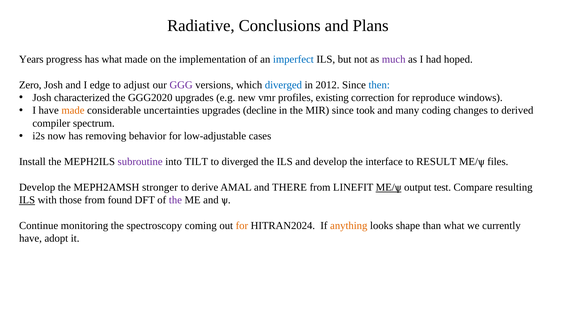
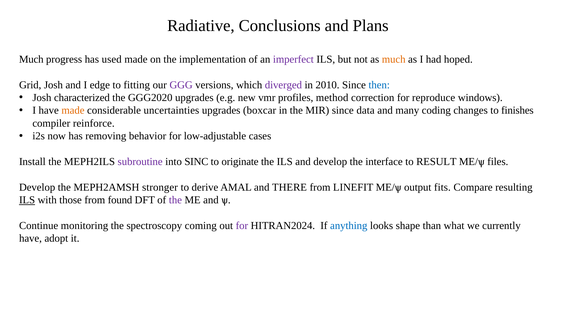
Years: Years -> Much (31, 59)
has what: what -> used (112, 59)
imperfect colour: blue -> purple (293, 59)
much colour: purple -> orange (394, 59)
Zero: Zero -> Grid (30, 85)
adjust: adjust -> fitting (137, 85)
diverged colour: blue -> purple (283, 85)
2012: 2012 -> 2010 (328, 85)
existing: existing -> method (332, 98)
decline: decline -> boxcar (260, 110)
took: took -> data (366, 110)
derived: derived -> finishes (517, 110)
spectrum: spectrum -> reinforce (94, 123)
TILT: TILT -> SINC (196, 162)
to diverged: diverged -> originate (240, 162)
ME/ѱ underline: present -> none (389, 187)
test: test -> fits (442, 187)
for colour: orange -> purple (242, 226)
anything colour: orange -> blue (349, 226)
